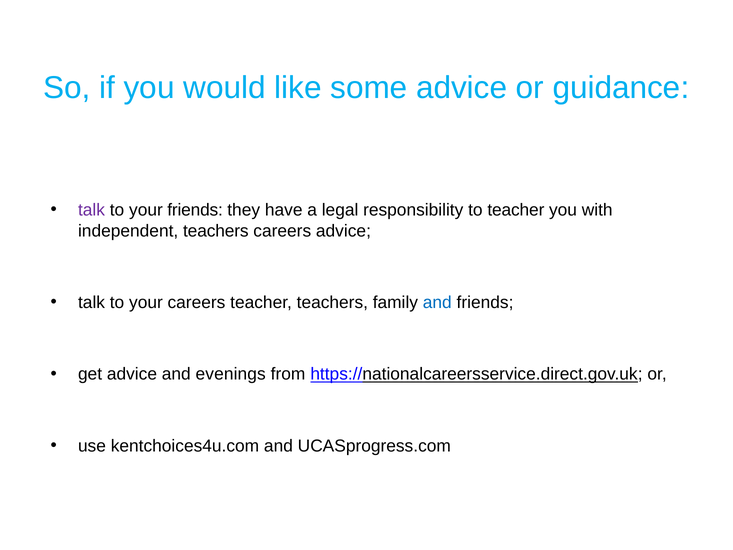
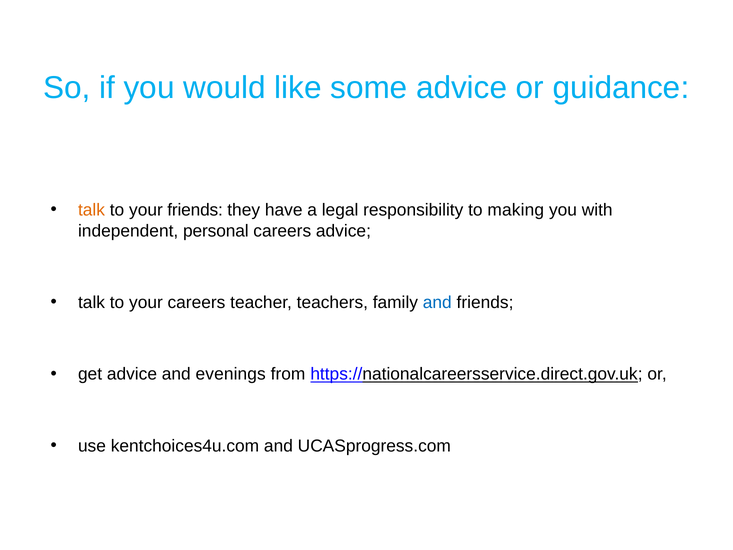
talk colour: purple -> orange (92, 210)
to teacher: teacher -> making (516, 210)
independent teachers: teachers -> personal (216, 231)
